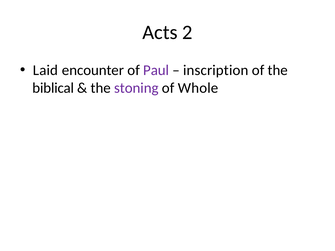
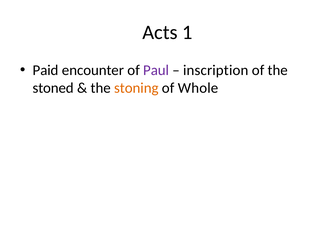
2: 2 -> 1 (187, 32)
Laid: Laid -> Paid (46, 70)
biblical: biblical -> stoned (53, 88)
stoning colour: purple -> orange (136, 88)
